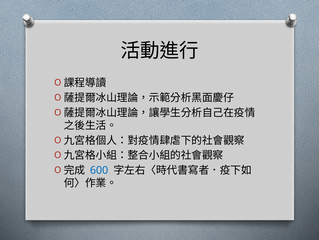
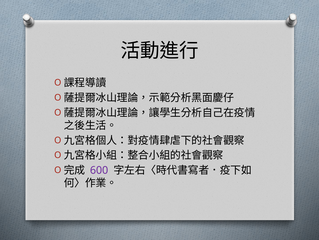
600 colour: blue -> purple (99, 170)
